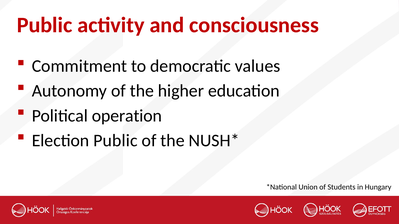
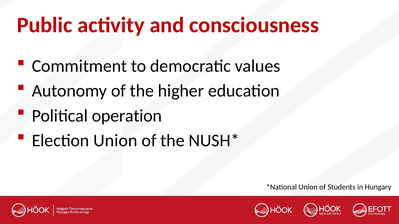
Election Public: Public -> Union (115, 141)
